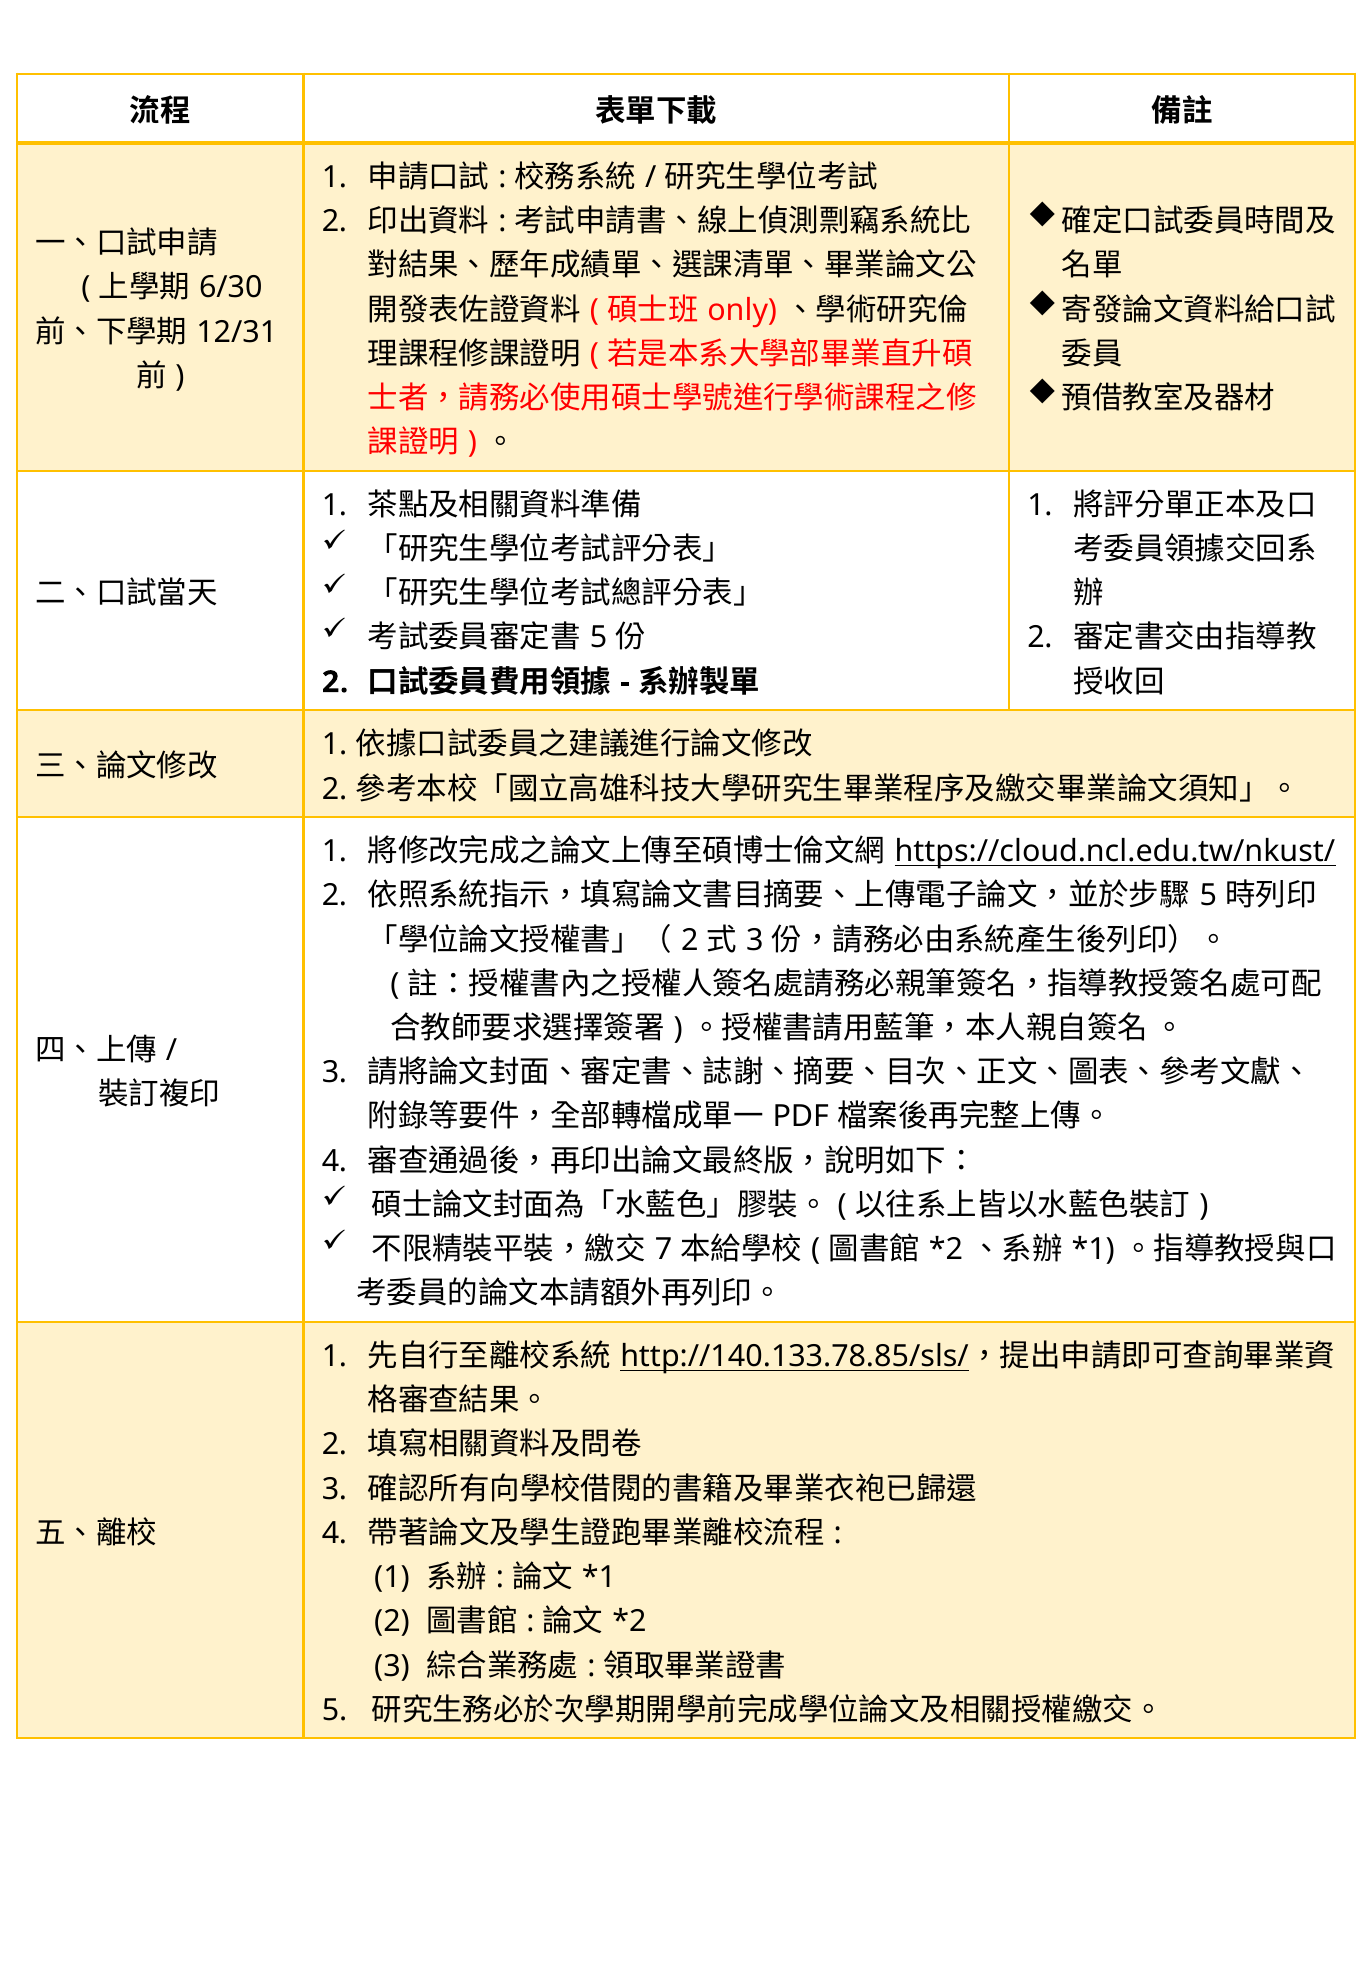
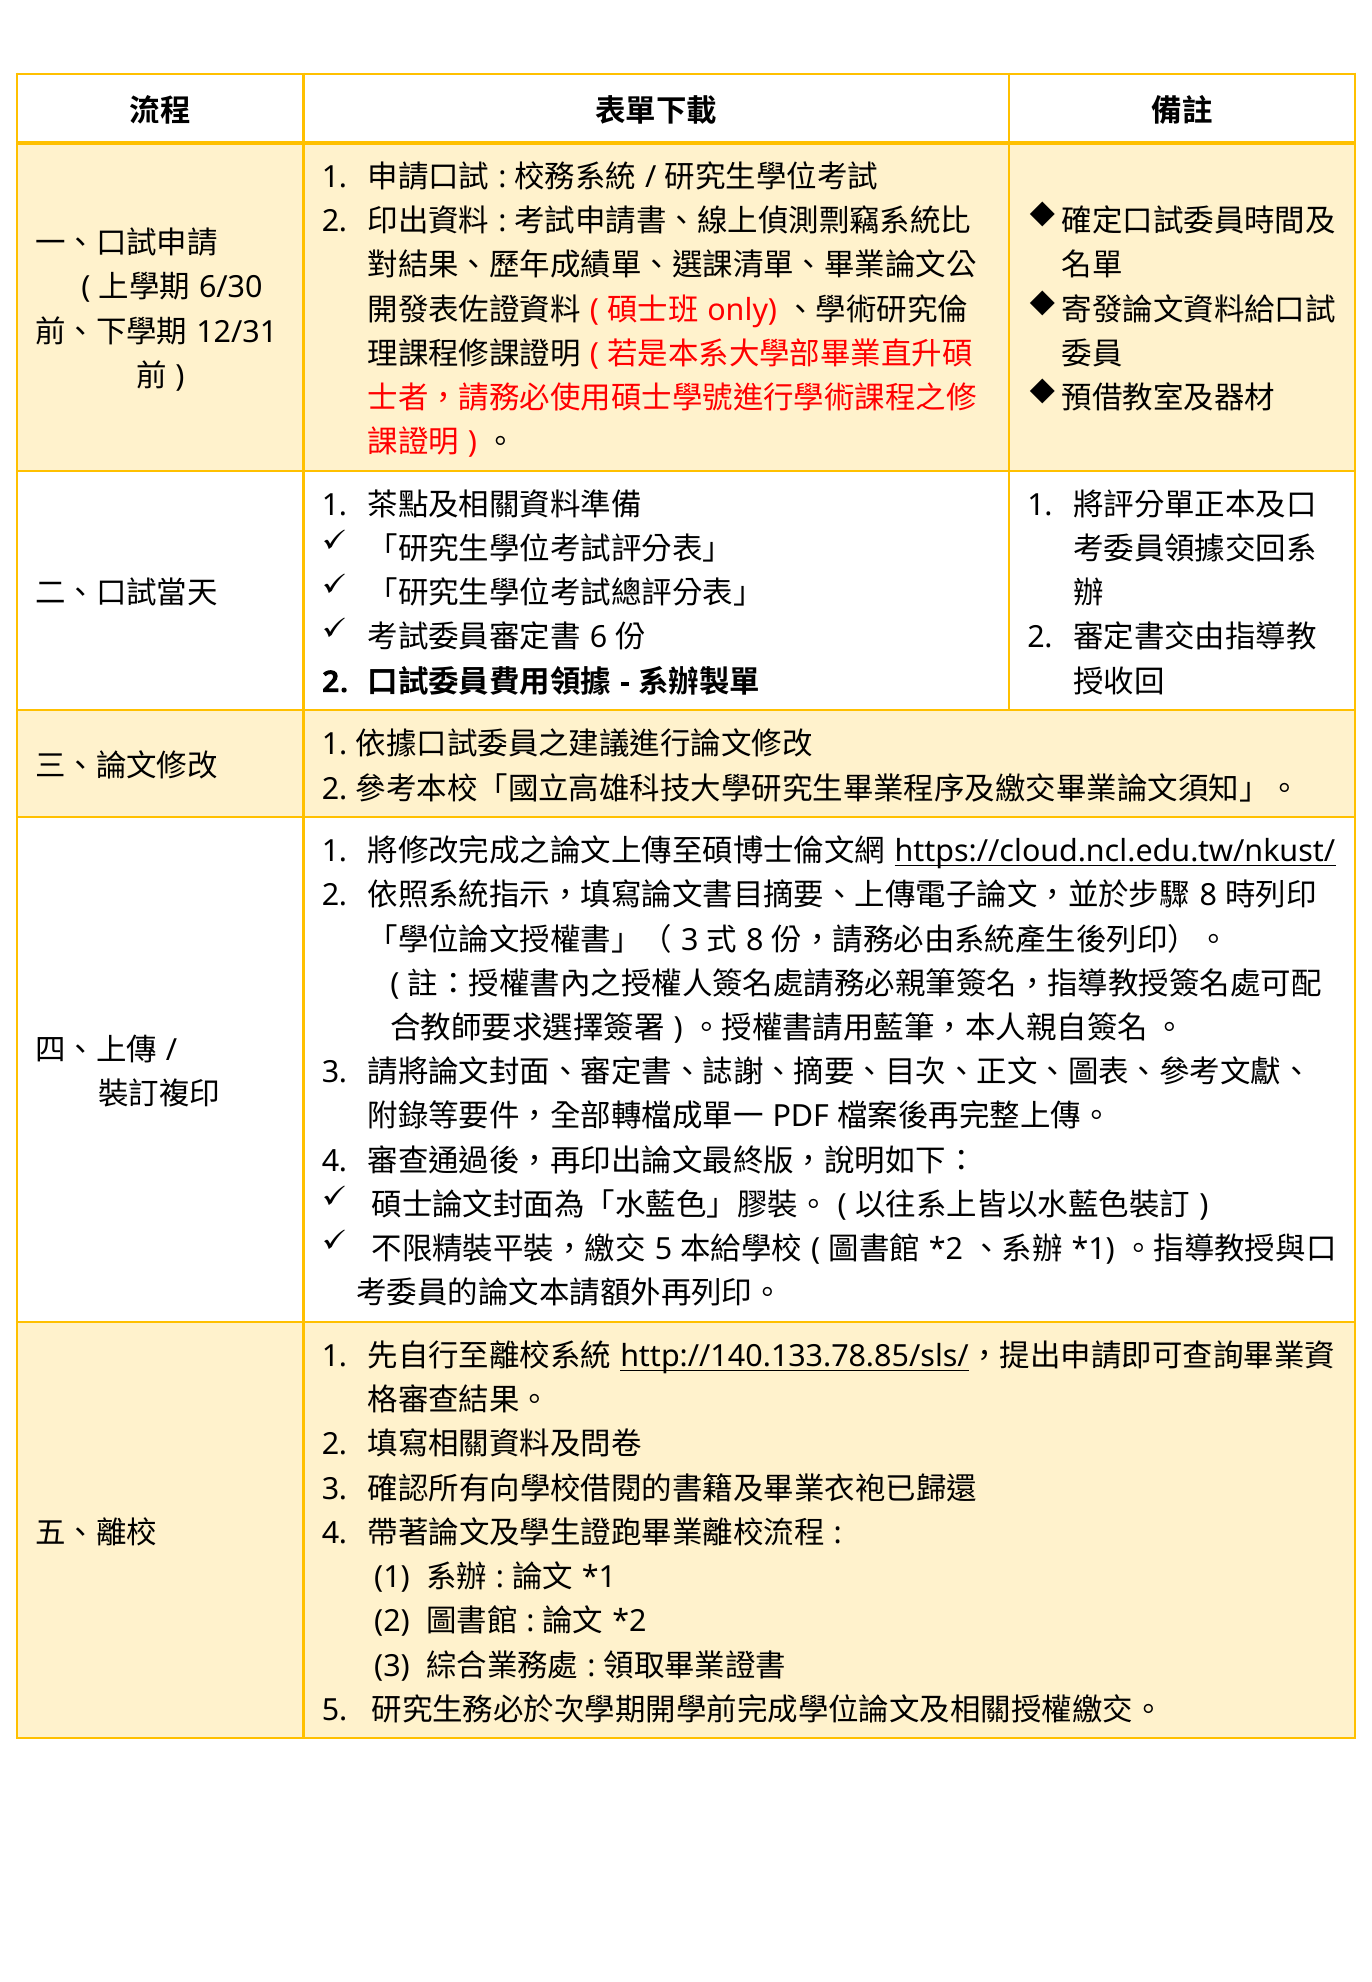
5: 5 -> 6 (598, 638)
5: 5 -> 8 (1208, 896)
2: 2 -> 3 (690, 940)
3: 3 -> 8 (755, 940)
7: 7 -> 5 (664, 1249)
